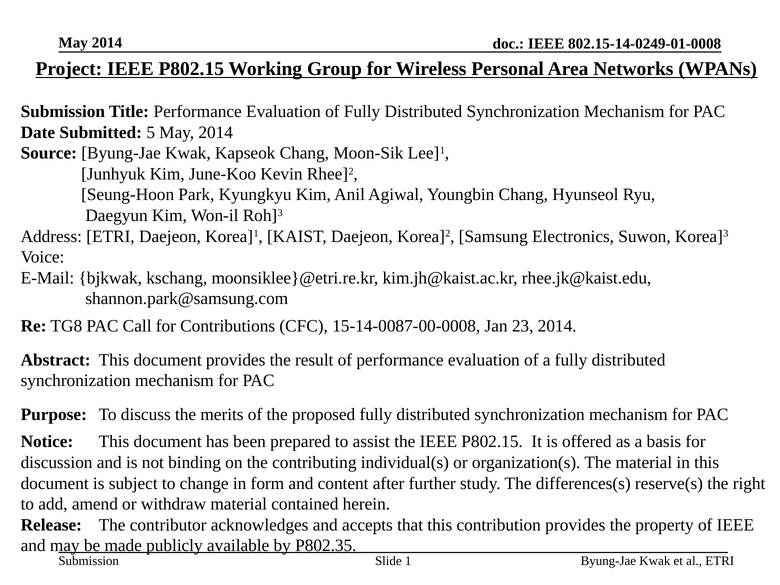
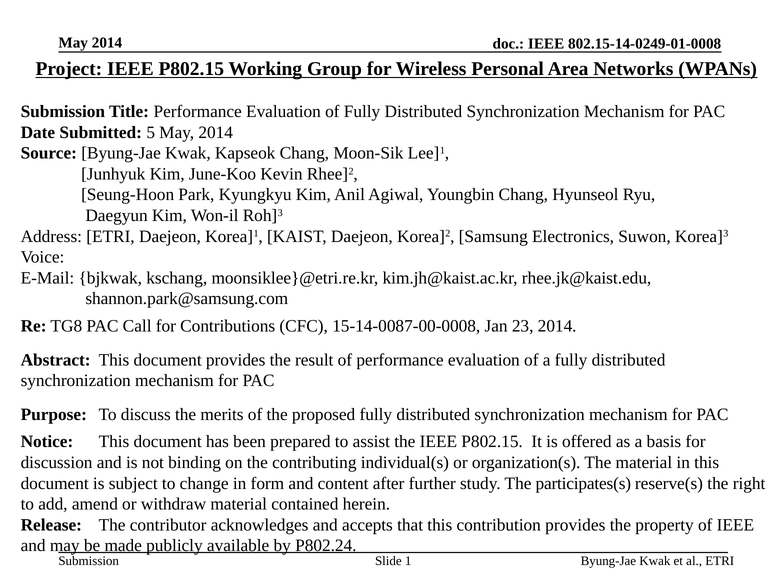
differences(s: differences(s -> participates(s (583, 483)
P802.35: P802.35 -> P802.24 (326, 546)
